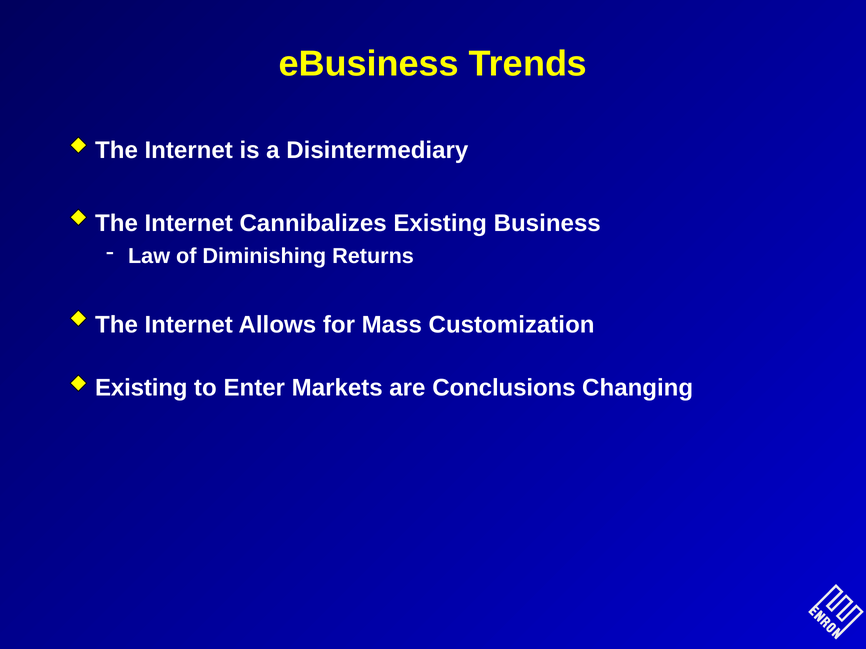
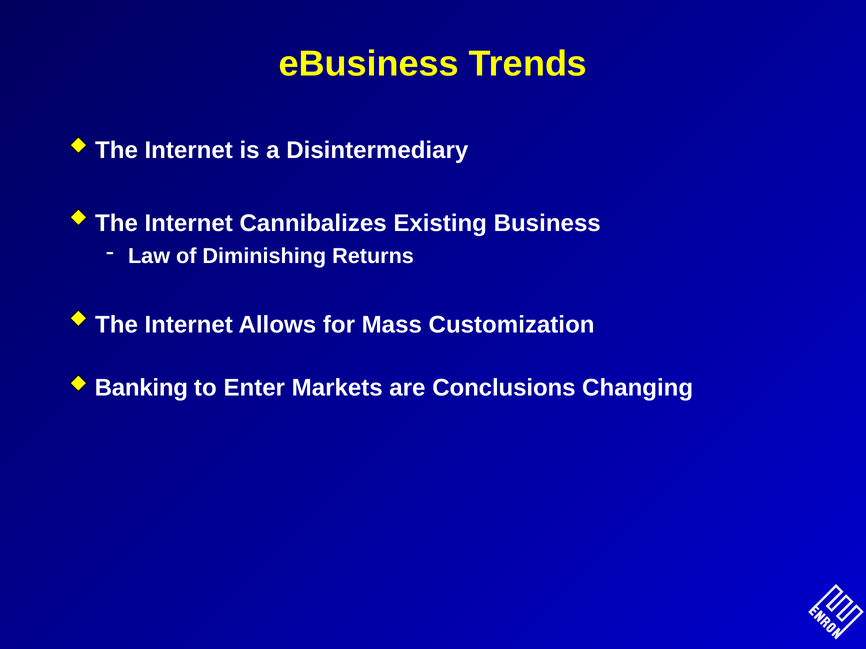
Existing: Existing -> Banking (141, 388)
